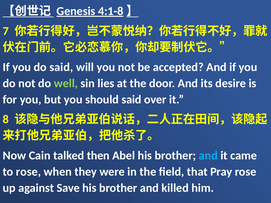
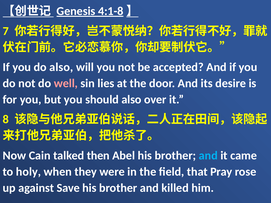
do said: said -> also (61, 67)
well colour: light green -> pink (66, 83)
should said: said -> also (131, 100)
to rose: rose -> holy (28, 172)
